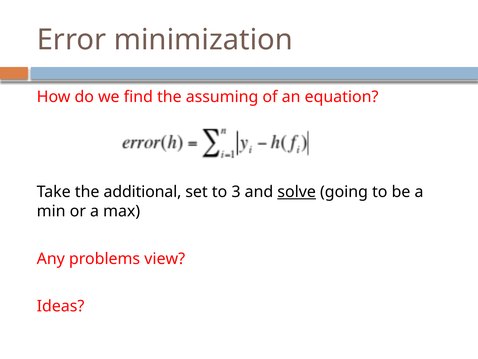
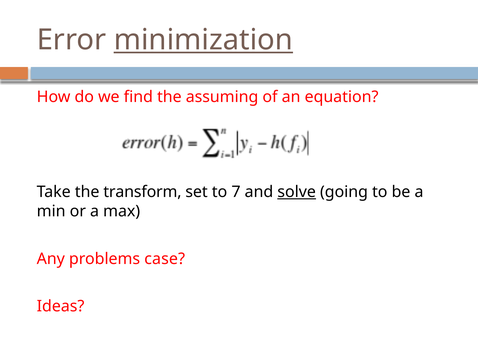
minimization underline: none -> present (203, 40)
additional: additional -> transform (142, 192)
3: 3 -> 7 (236, 192)
view: view -> case (165, 258)
